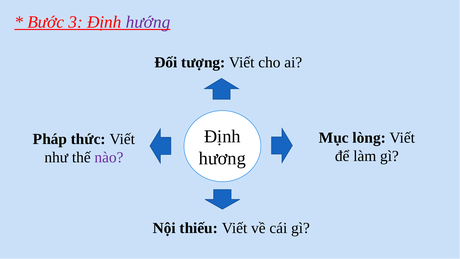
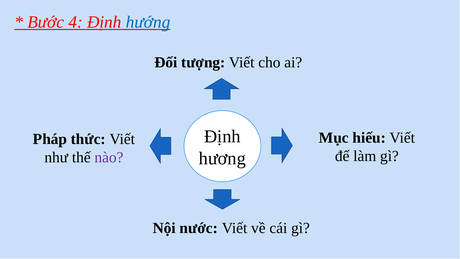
3: 3 -> 4 (76, 22)
hướng colour: purple -> blue (148, 22)
lòng: lòng -> hiếu (369, 138)
thiếu: thiếu -> nước (199, 228)
